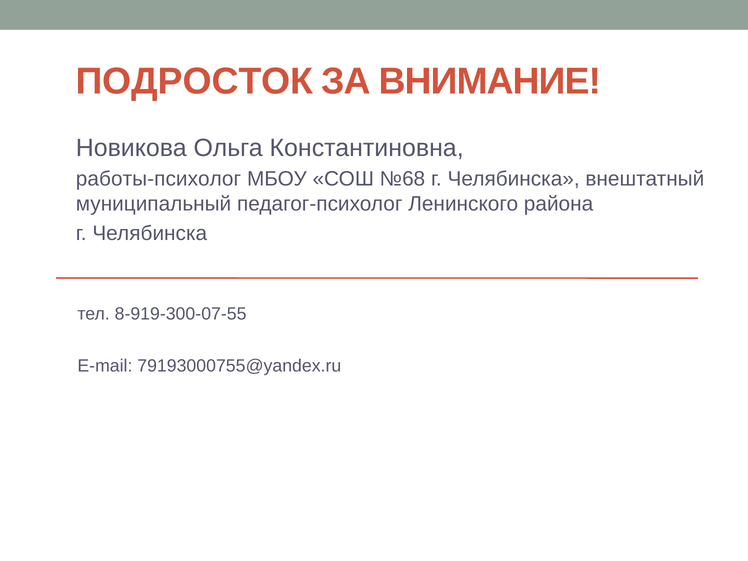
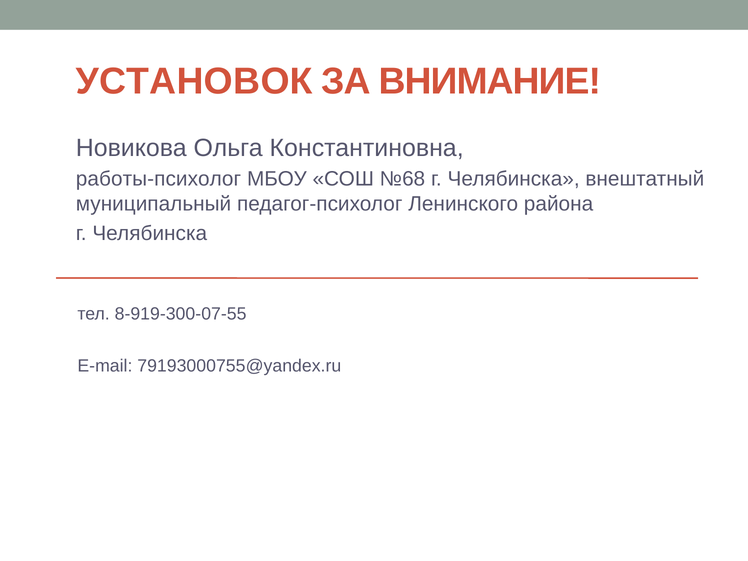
ПОДРОСТОК: ПОДРОСТОК -> УСТАНОВОК (194, 81)
